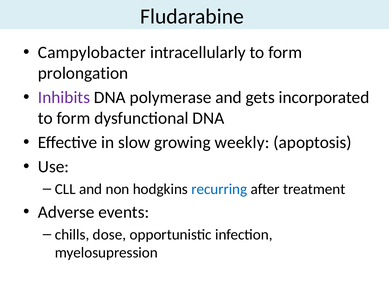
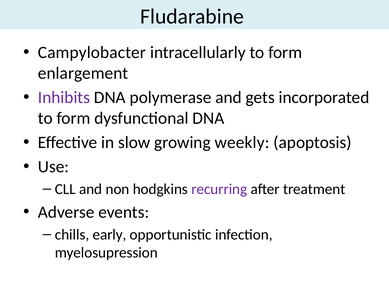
prolongation: prolongation -> enlargement (83, 73)
recurring colour: blue -> purple (219, 189)
dose: dose -> early (110, 234)
